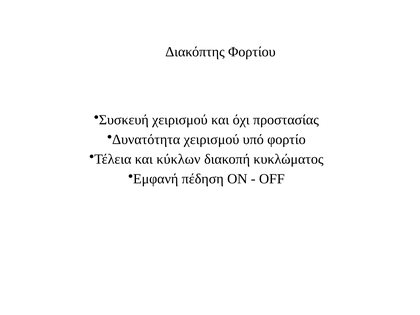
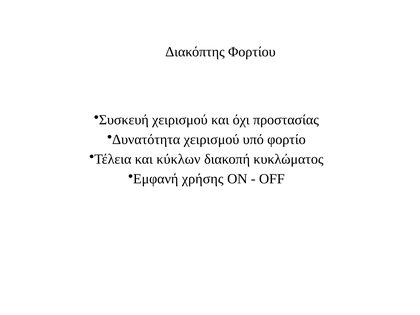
πέδηση: πέδηση -> χρήσης (203, 179)
